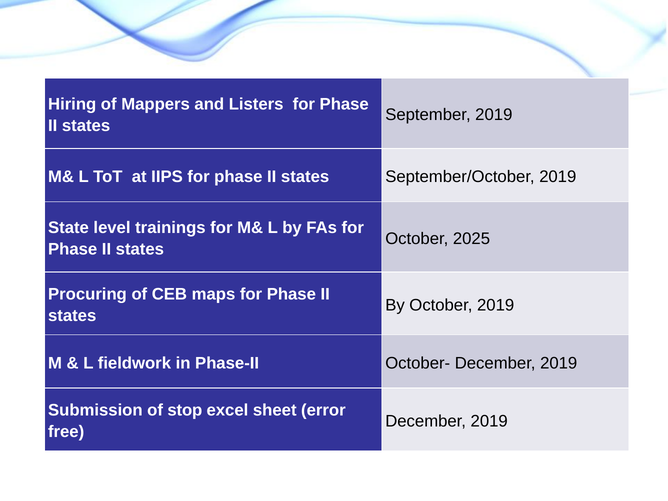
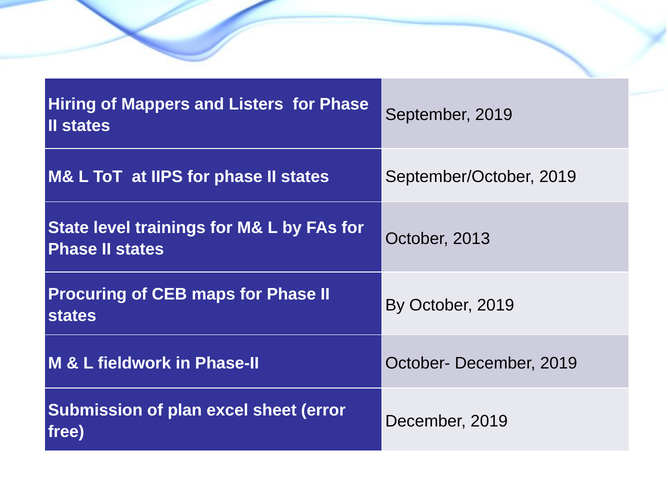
2025: 2025 -> 2013 (471, 239)
stop: stop -> plan (185, 410)
